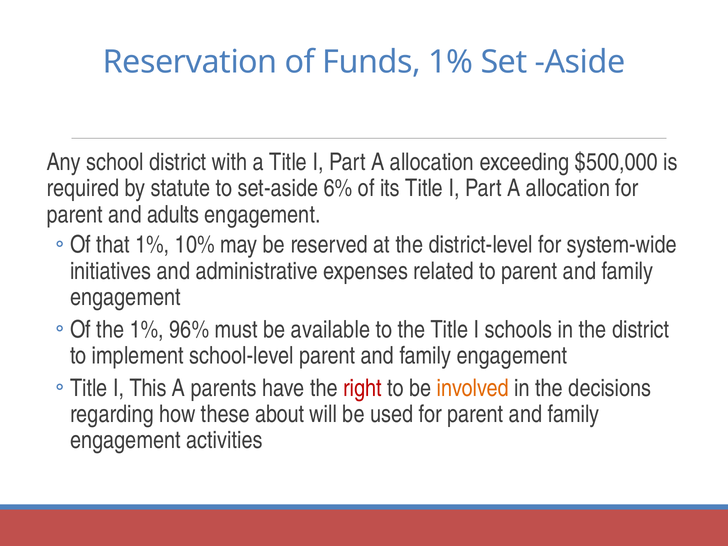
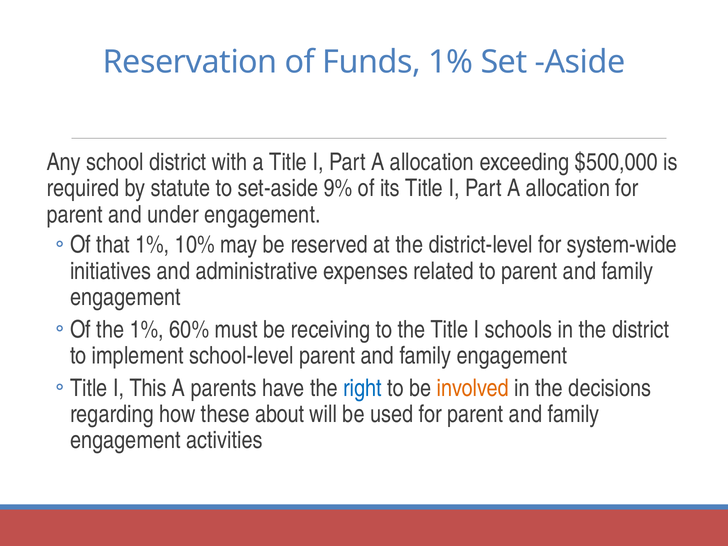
6%: 6% -> 9% (338, 188)
adults: adults -> under (173, 215)
96%: 96% -> 60% (189, 330)
available: available -> receiving (331, 330)
right colour: red -> blue (362, 388)
